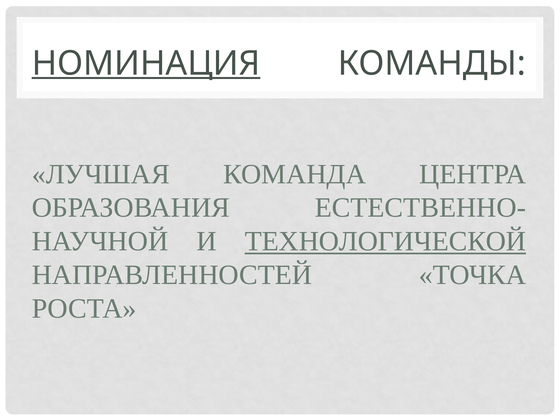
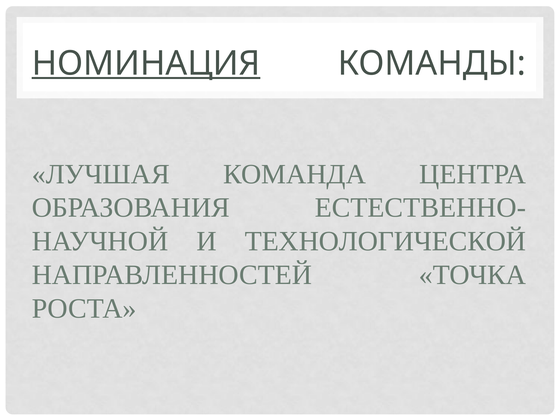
ТЕХНОЛОГИЧЕСКОЙ underline: present -> none (385, 241)
